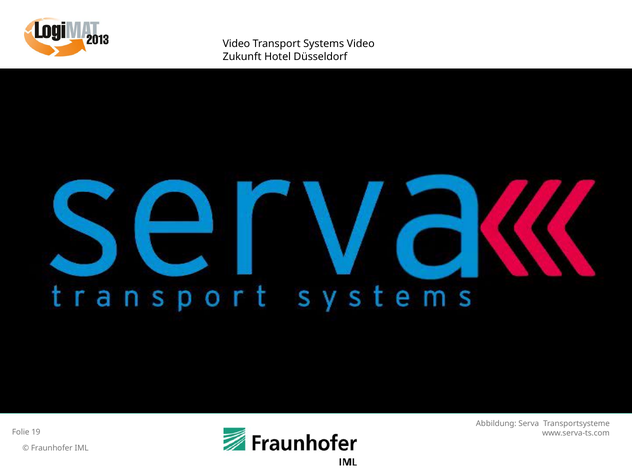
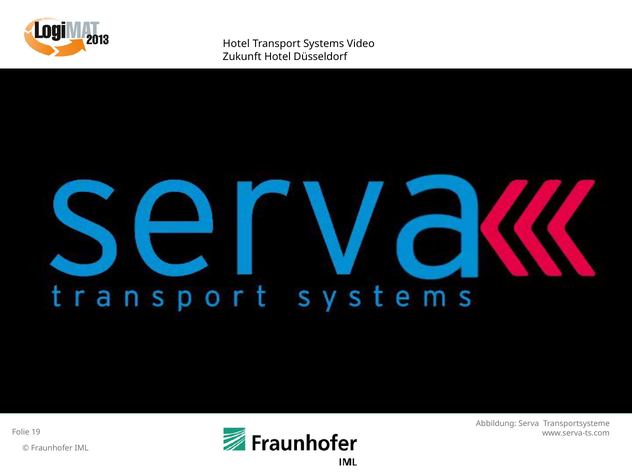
Video: Video -> Hotel (236, 44)
